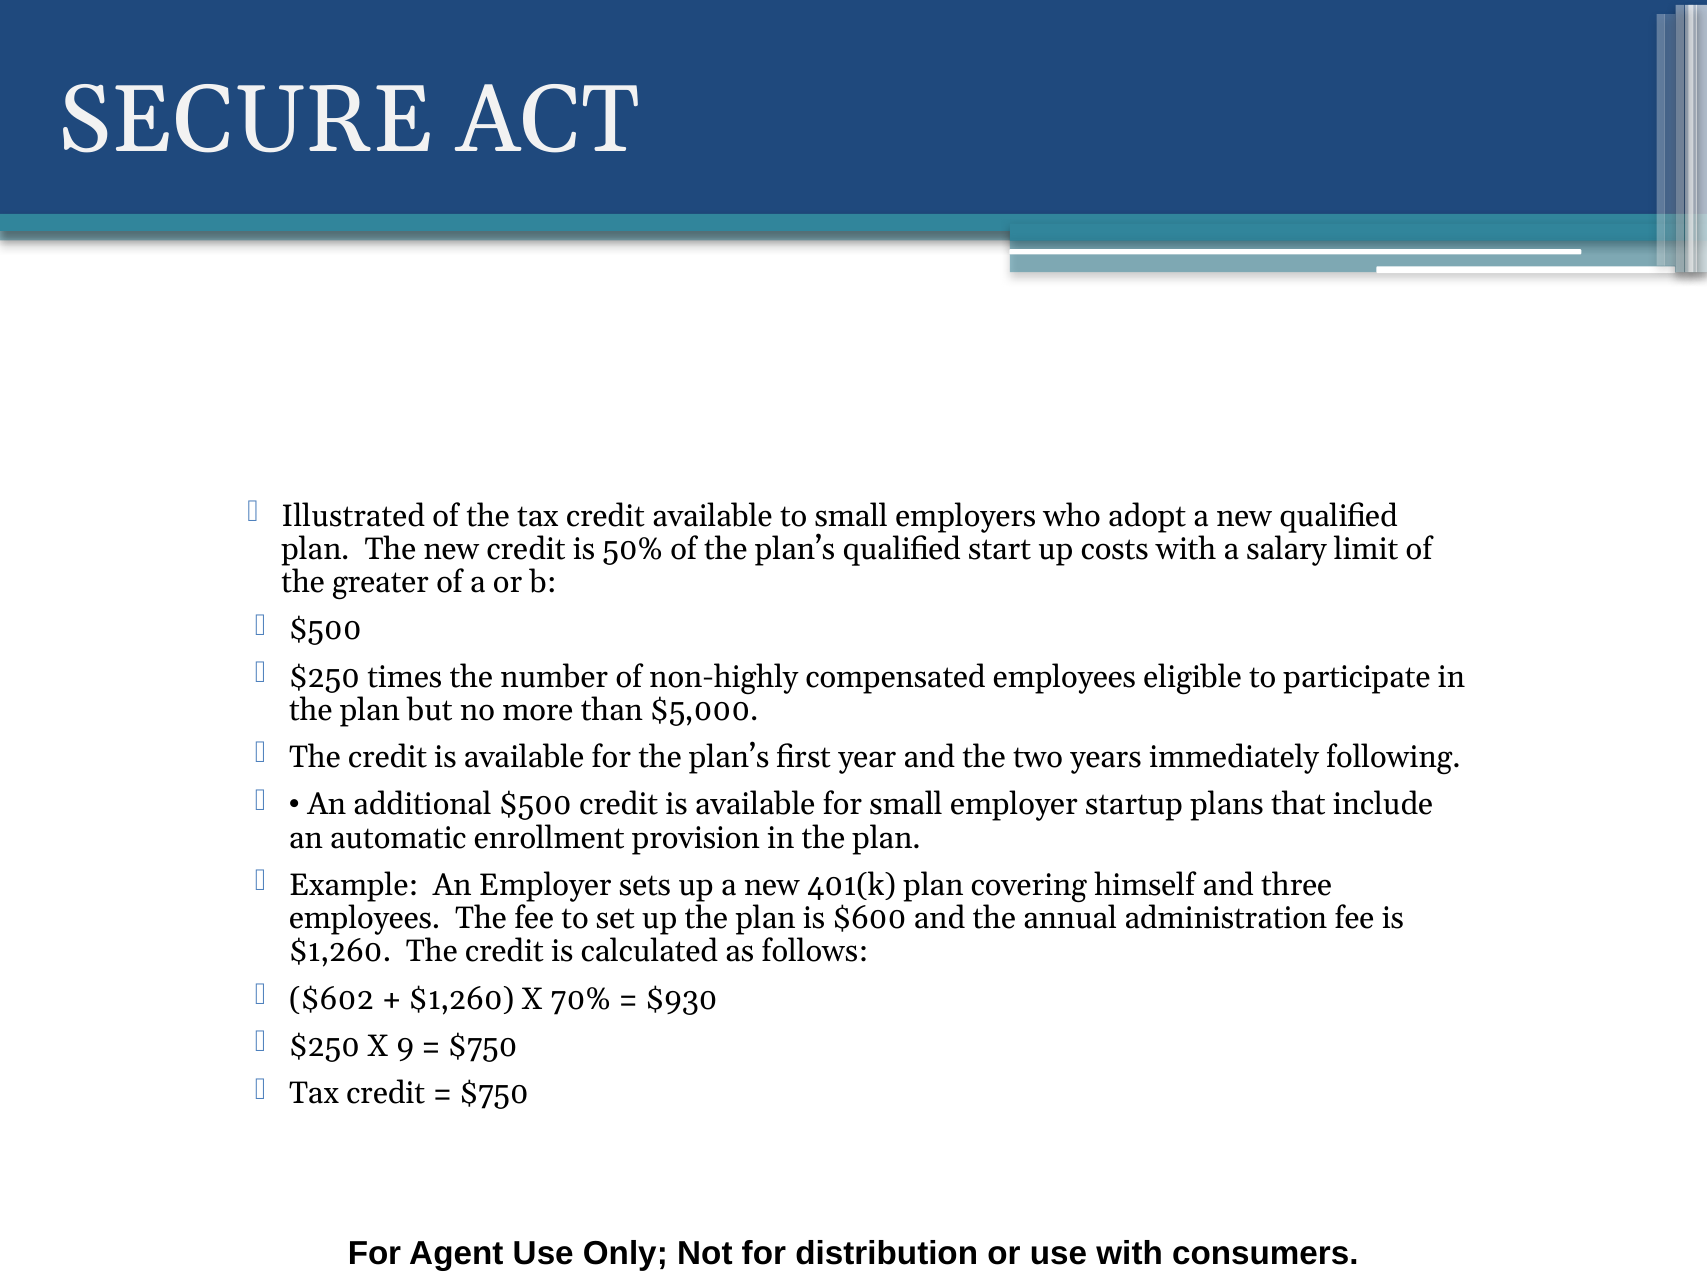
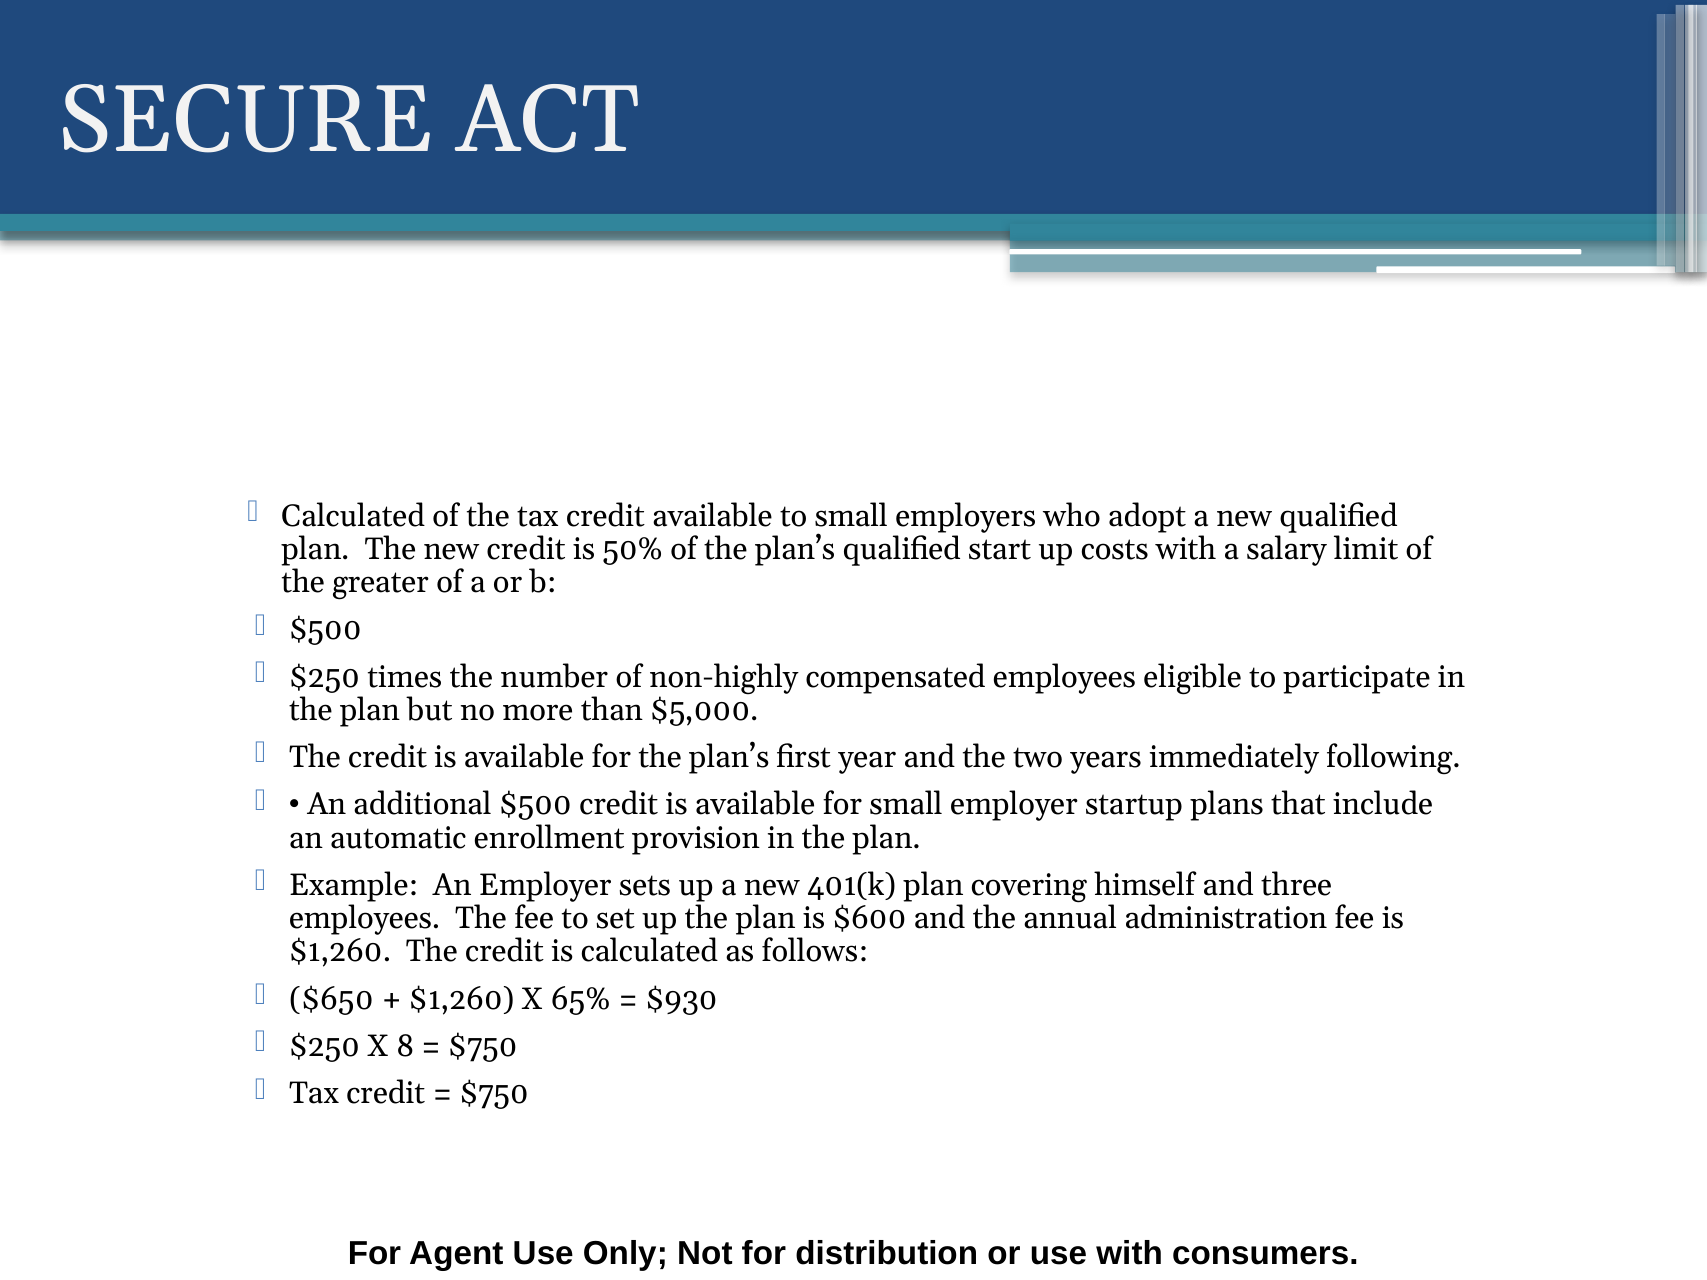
Illustrated: Illustrated -> Calculated (353, 516)
$602: $602 -> $650 (332, 999)
70%: 70% -> 65% (581, 999)
9: 9 -> 8 (405, 1046)
